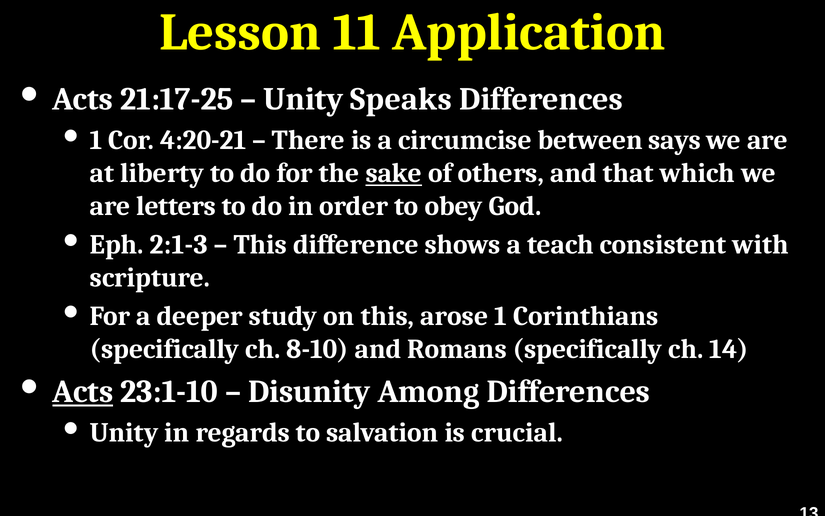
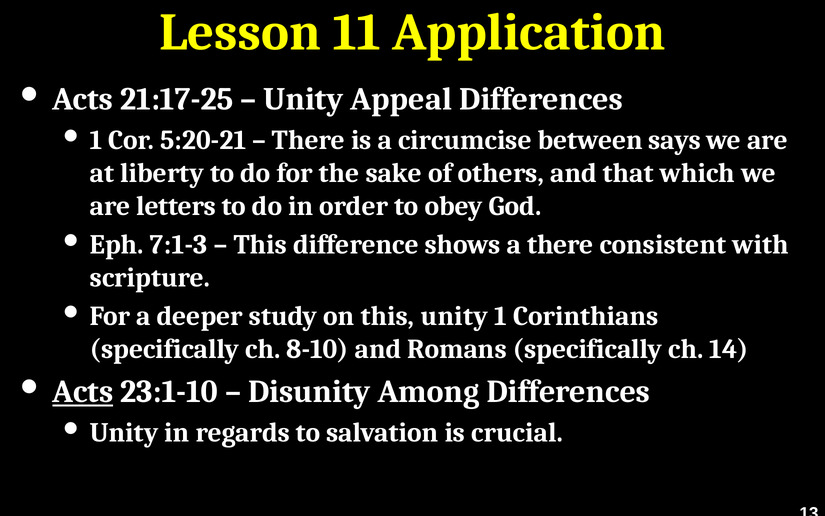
Speaks: Speaks -> Appeal (401, 99)
4:20-21: 4:20-21 -> 5:20-21 (203, 140)
sake underline: present -> none (394, 173)
2:1-3: 2:1-3 -> 7:1-3 (179, 245)
a teach: teach -> there (560, 245)
this arose: arose -> unity (454, 316)
